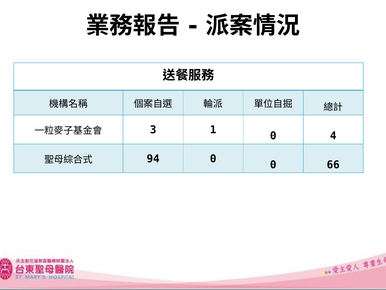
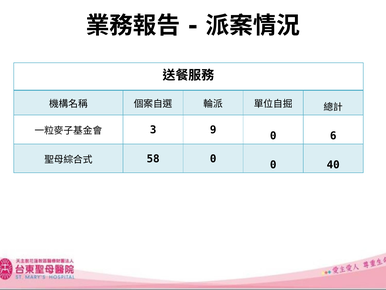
1: 1 -> 9 (213, 130)
4: 4 -> 6 (333, 136)
94: 94 -> 58 (153, 158)
66: 66 -> 40 (333, 165)
